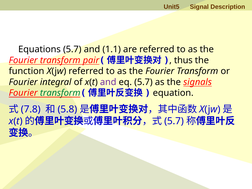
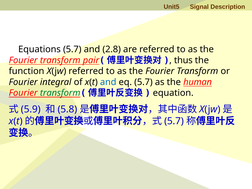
1.1: 1.1 -> 2.8 (112, 49)
and colour: purple -> blue (108, 82)
signals: signals -> human (198, 82)
7.8: 7.8 -> 5.9 (31, 109)
